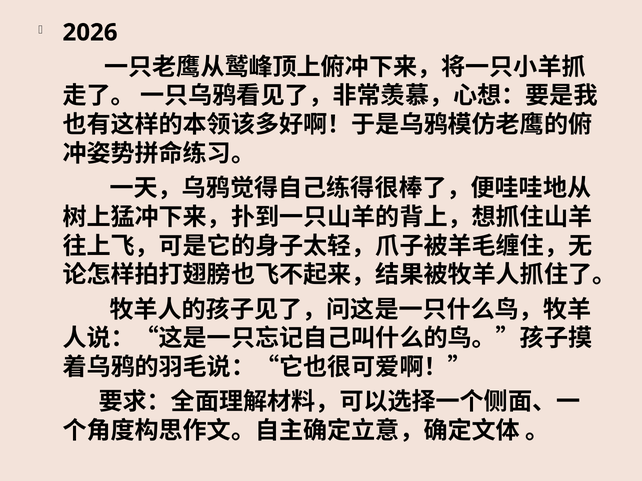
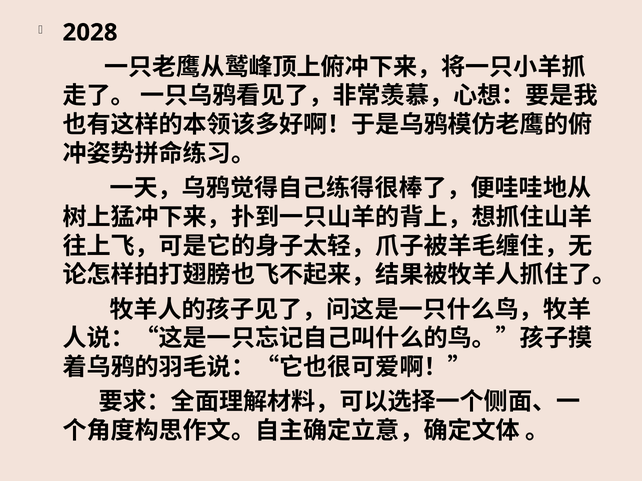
2026: 2026 -> 2028 (90, 33)
